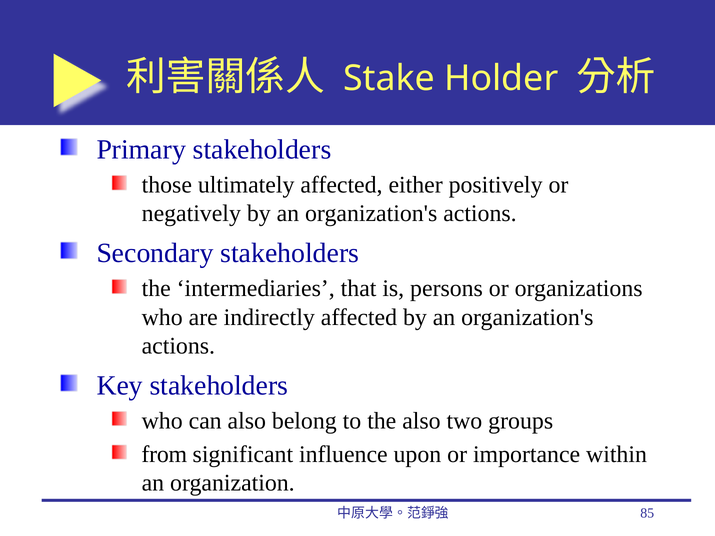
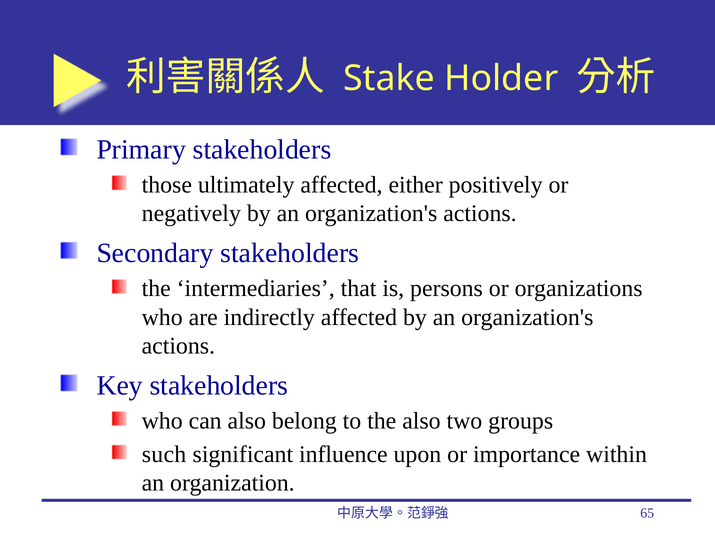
from: from -> such (164, 454)
85: 85 -> 65 (647, 513)
